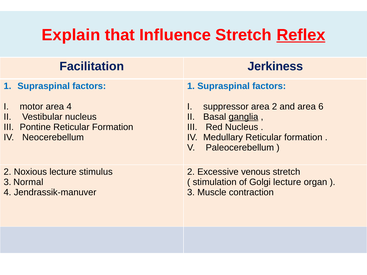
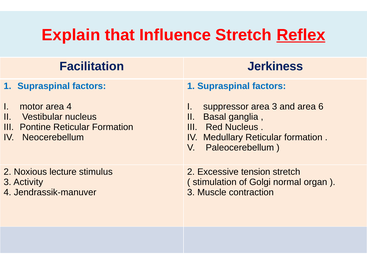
area 2: 2 -> 3 (275, 107)
ganglia underline: present -> none (243, 117)
venous: venous -> tension (256, 172)
Normal: Normal -> Activity (28, 182)
Golgi lecture: lecture -> normal (287, 182)
